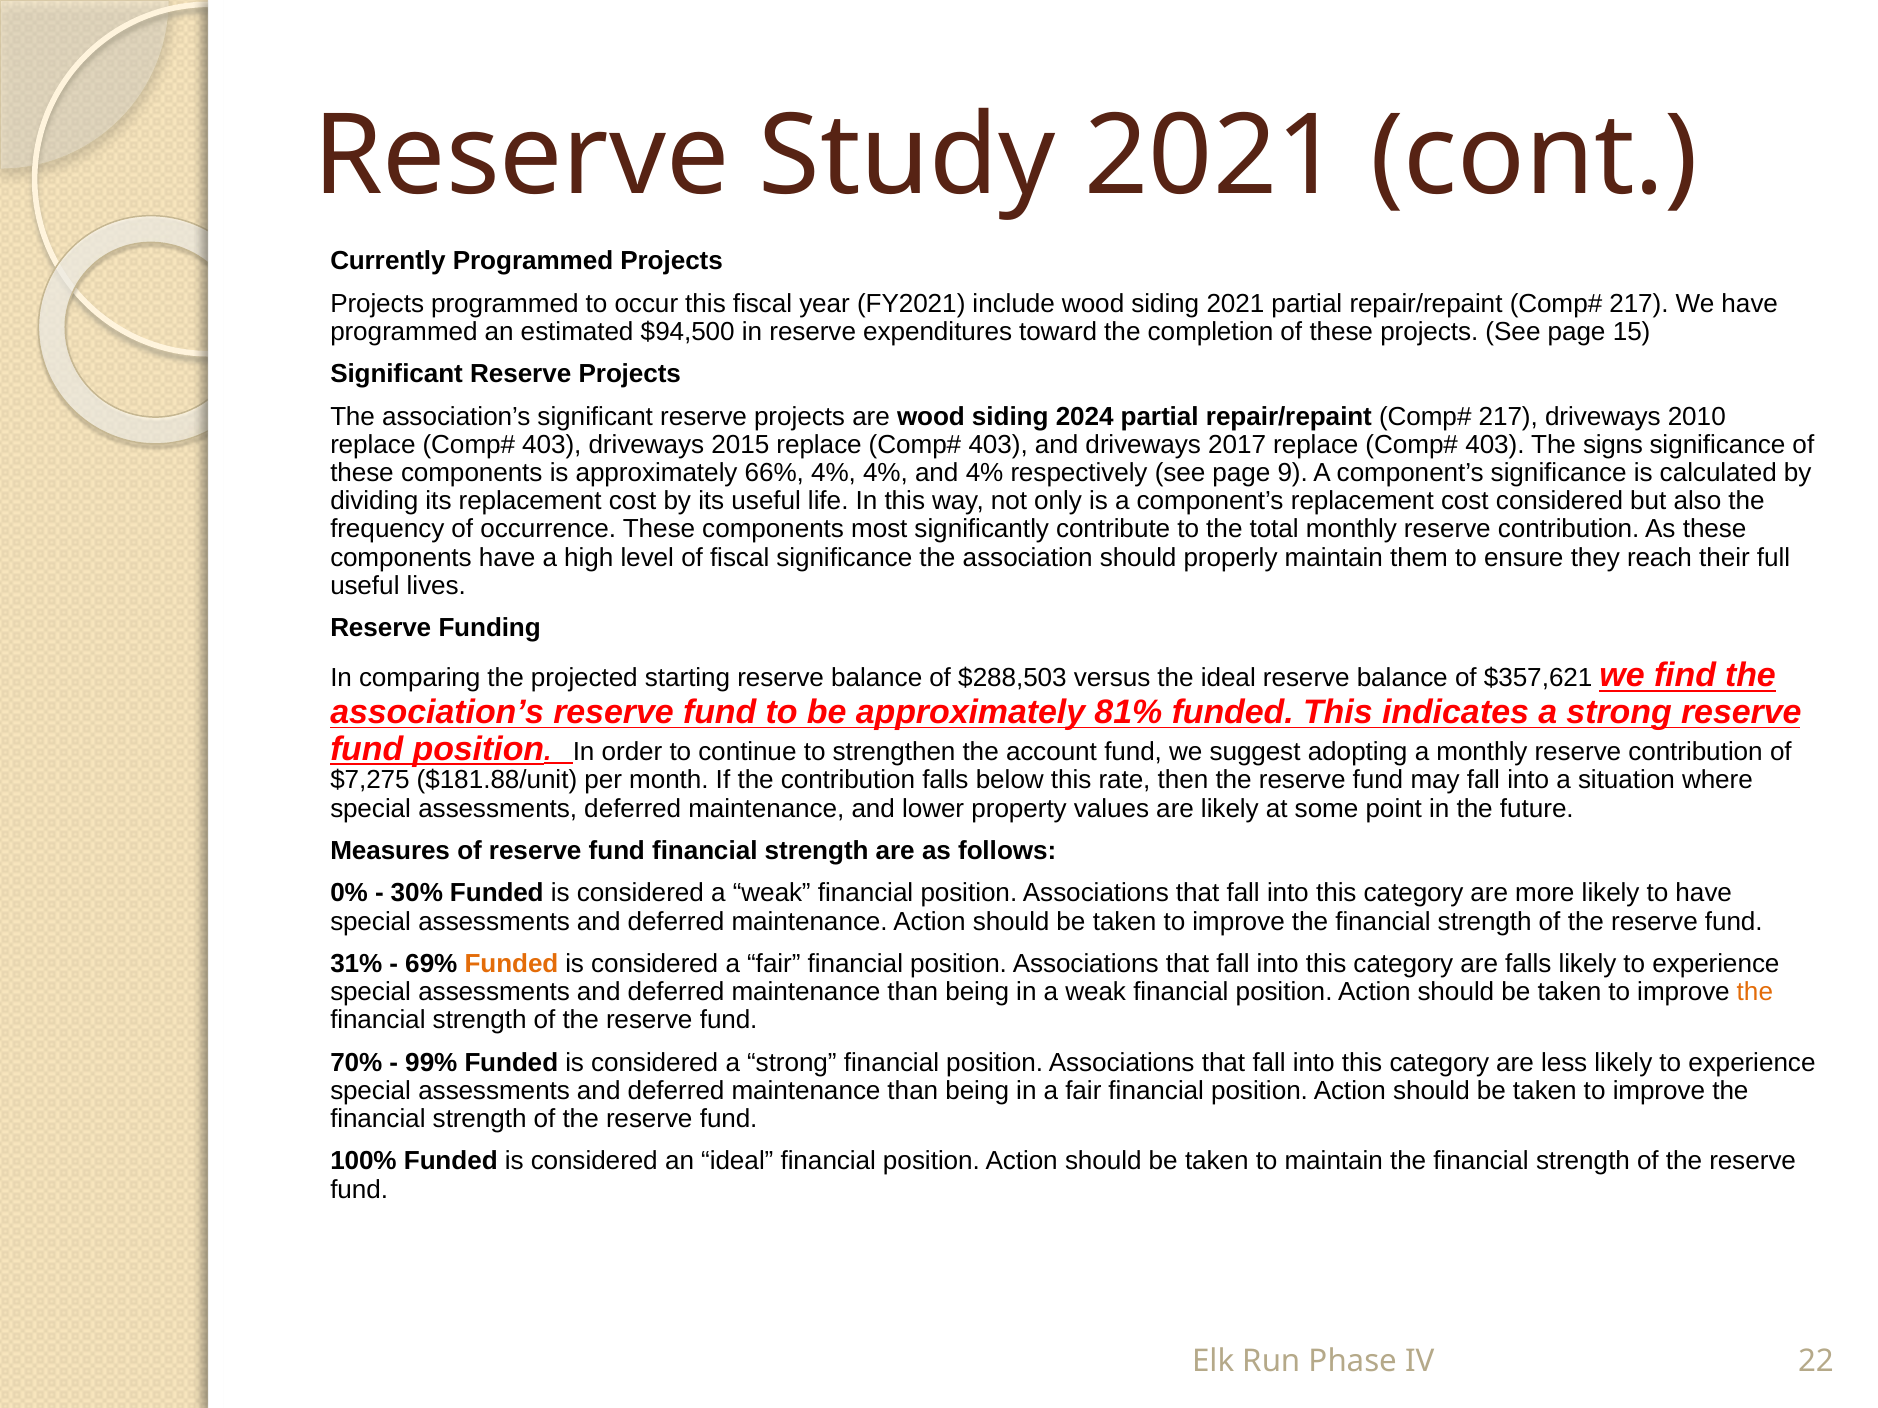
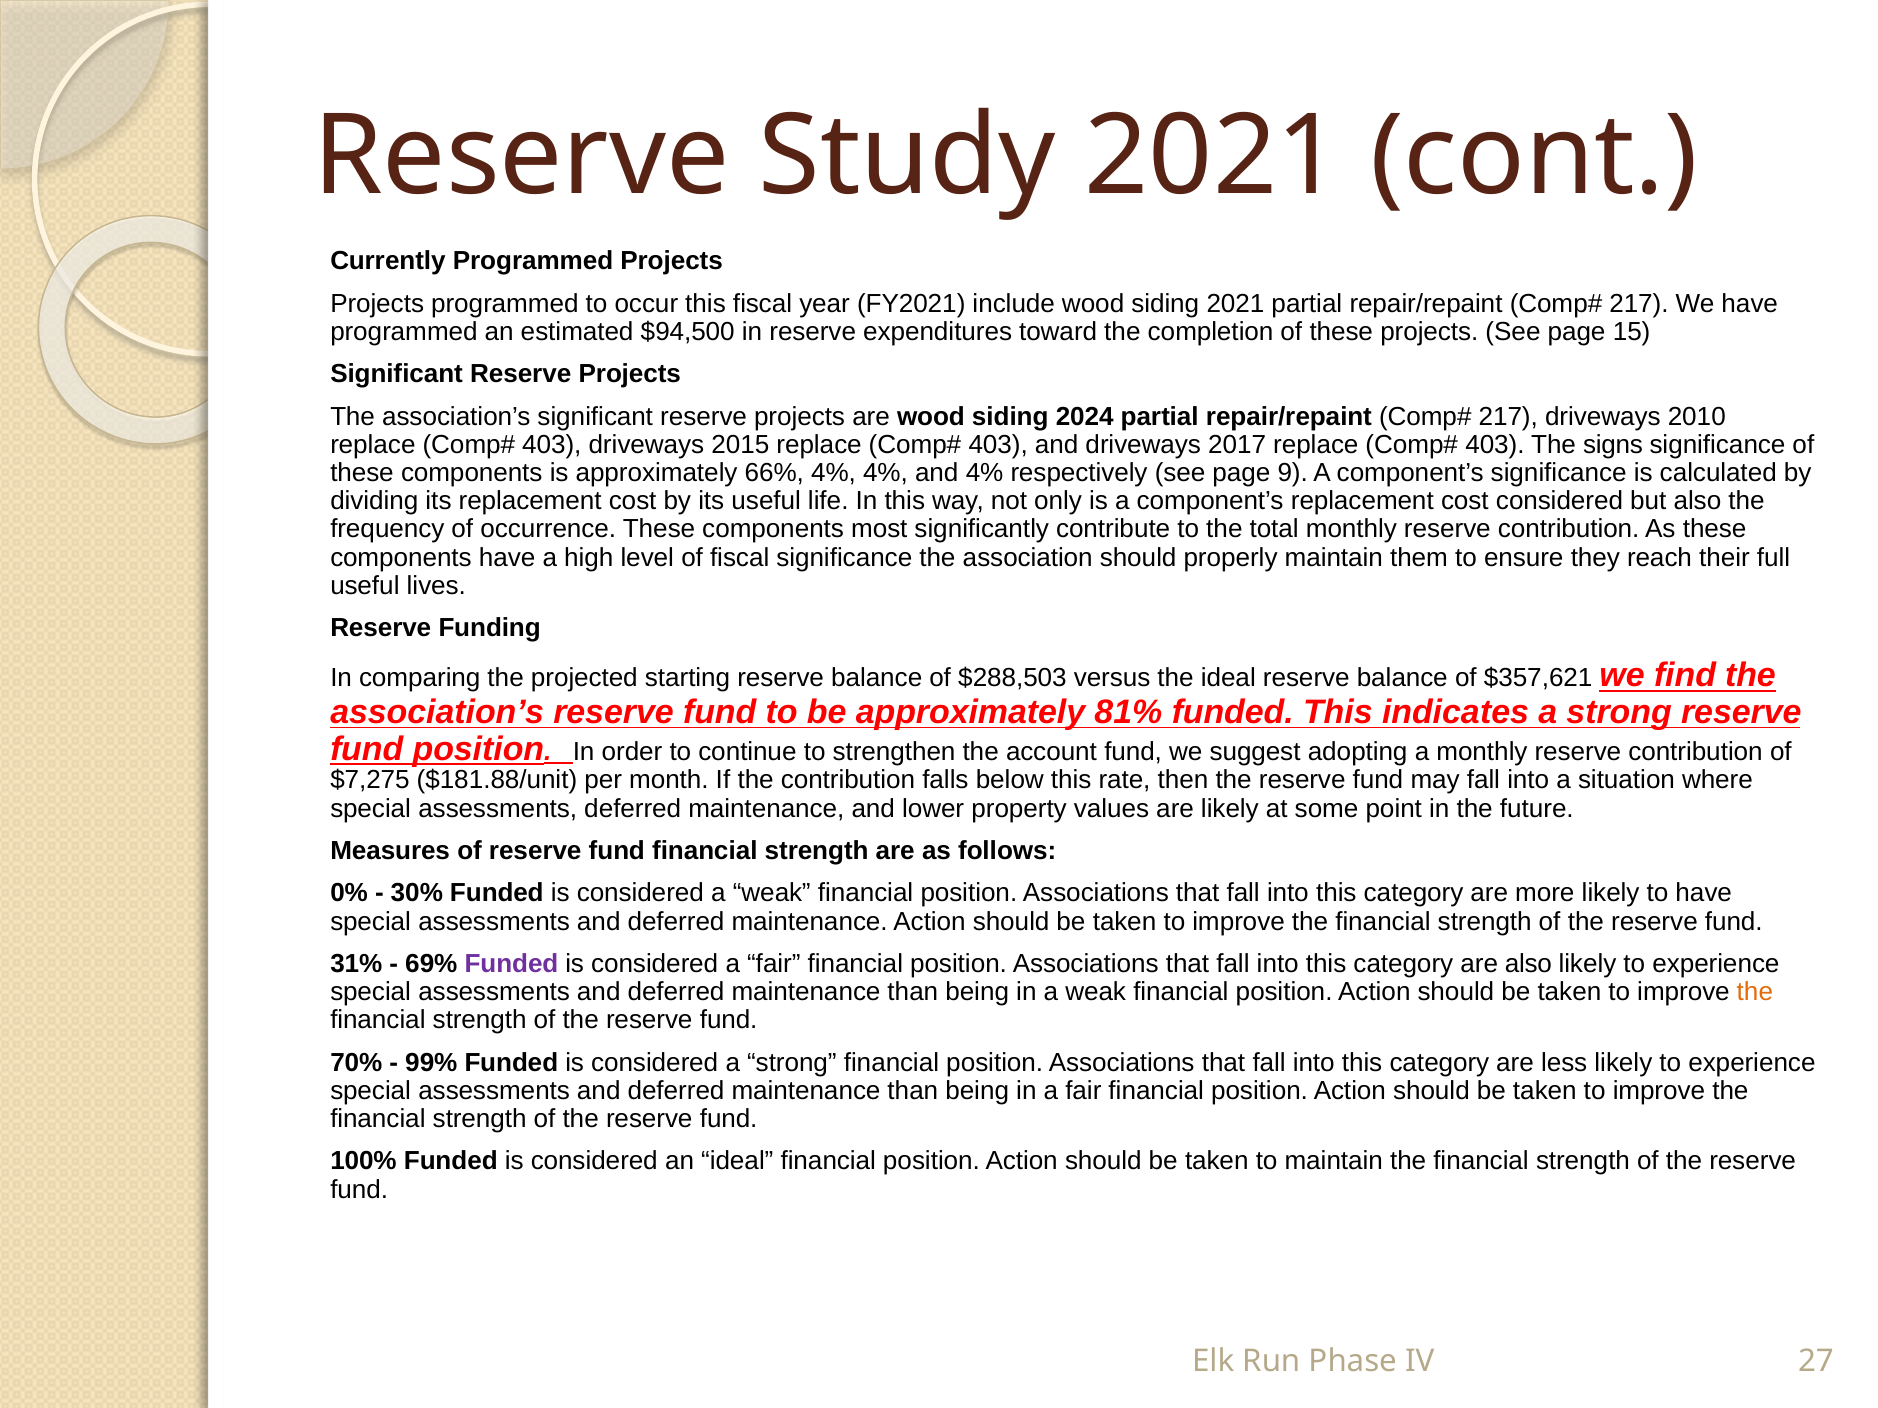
Funded colour: orange -> purple (511, 964)
are falls: falls -> also (1528, 964)
22: 22 -> 27 (1816, 1362)
